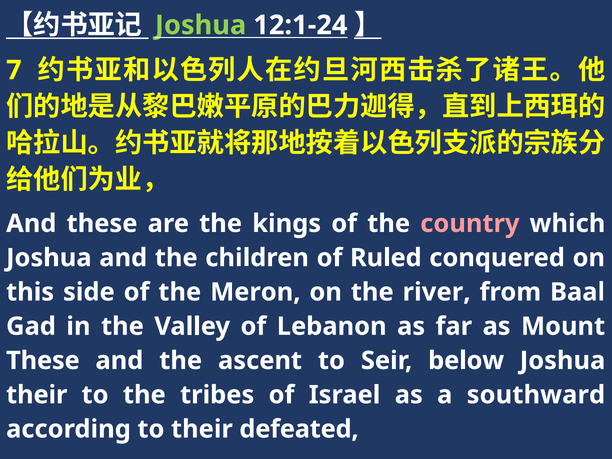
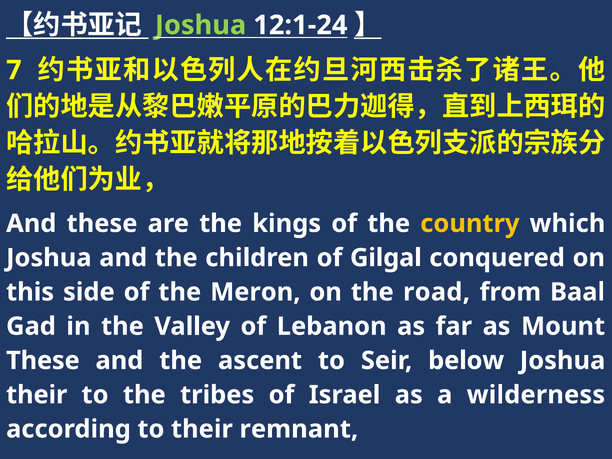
country colour: pink -> yellow (470, 224)
Ruled: Ruled -> Gilgal (386, 258)
river: river -> road (437, 292)
southward: southward -> wilderness (536, 395)
defeated: defeated -> remnant (299, 429)
